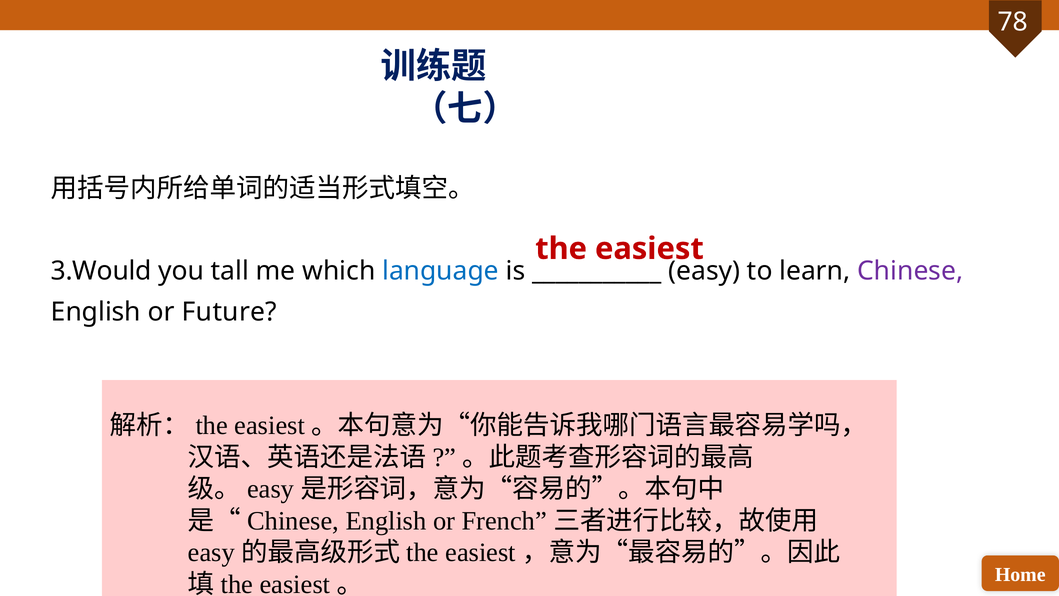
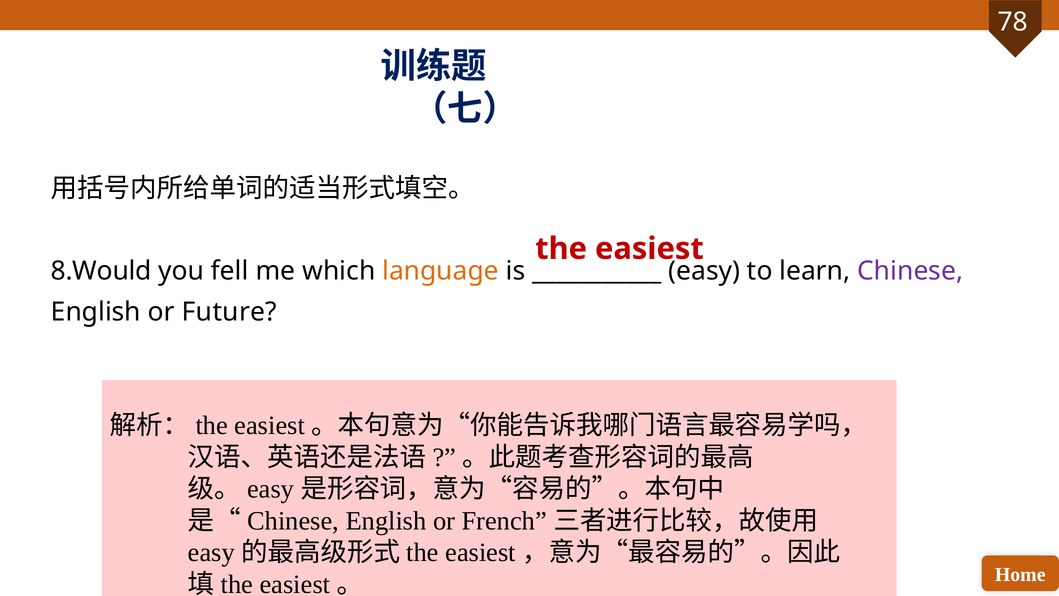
3.Would: 3.Would -> 8.Would (101, 271)
tall: tall -> fell (230, 271)
language colour: blue -> orange (441, 271)
